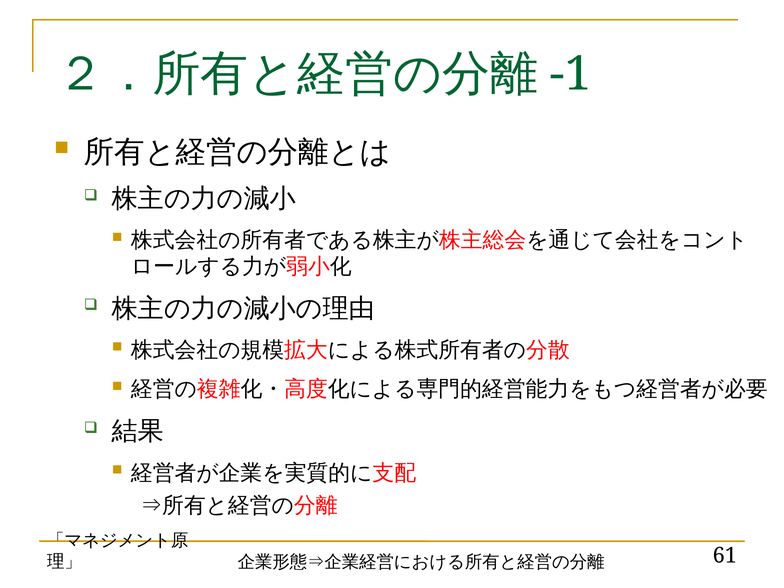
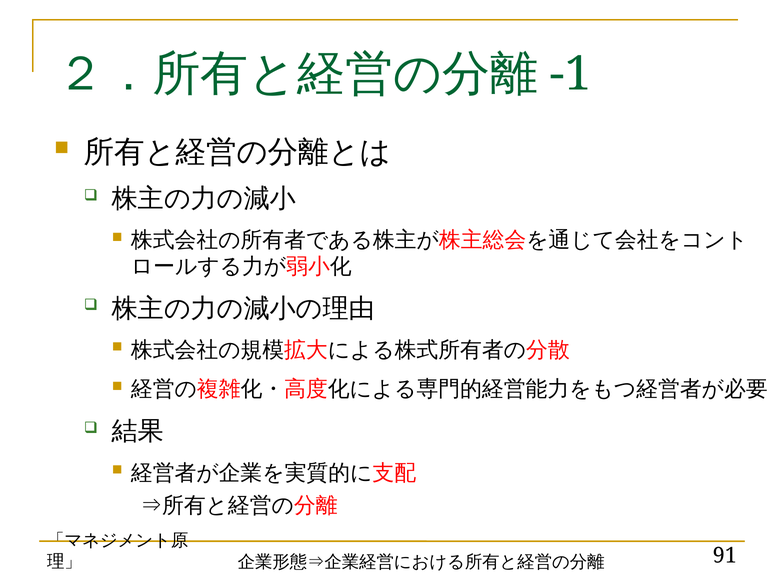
61: 61 -> 91 (725, 555)
